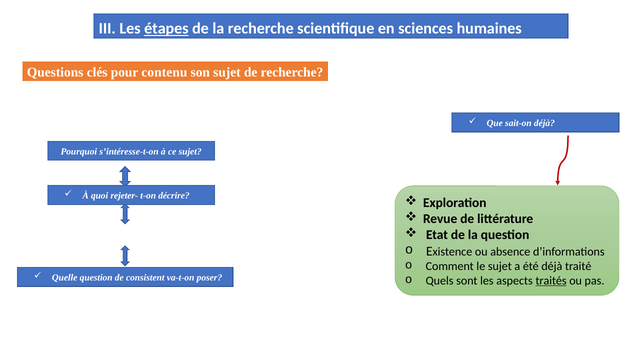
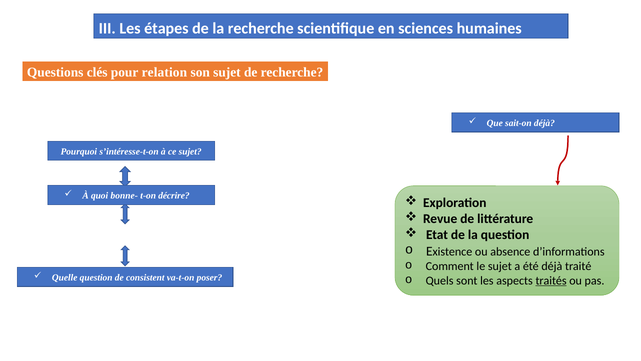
étapes underline: present -> none (166, 28)
contenu: contenu -> relation (164, 72)
rejeter-: rejeter- -> bonne- (124, 195)
